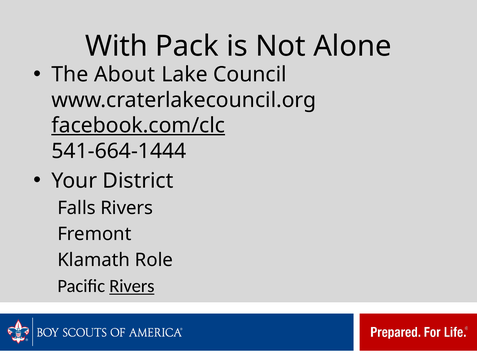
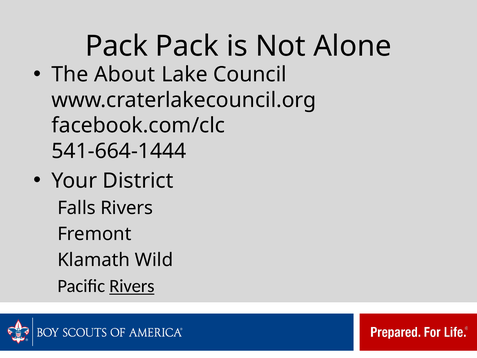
With: With -> Pack (117, 46)
facebook.com/clc underline: present -> none (138, 125)
Role: Role -> Wild (154, 260)
